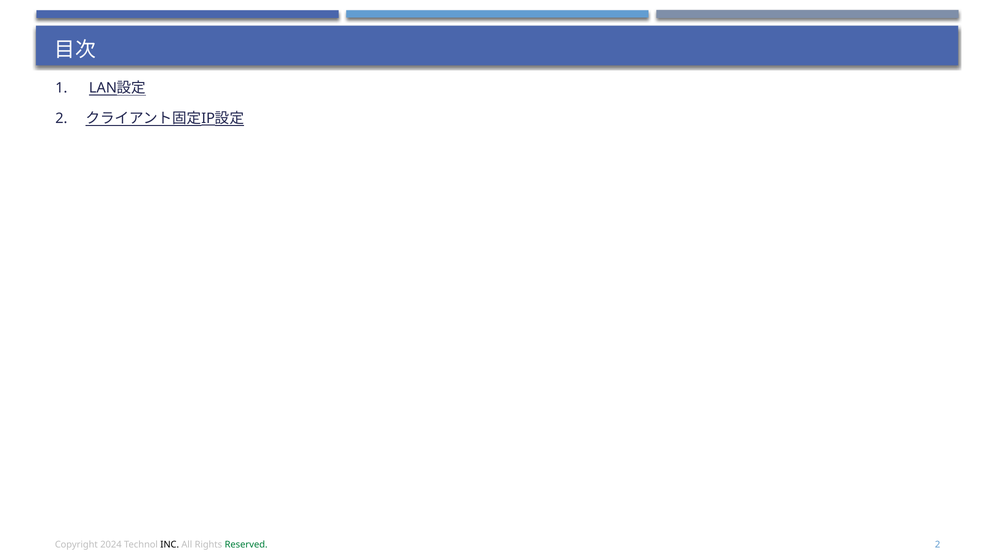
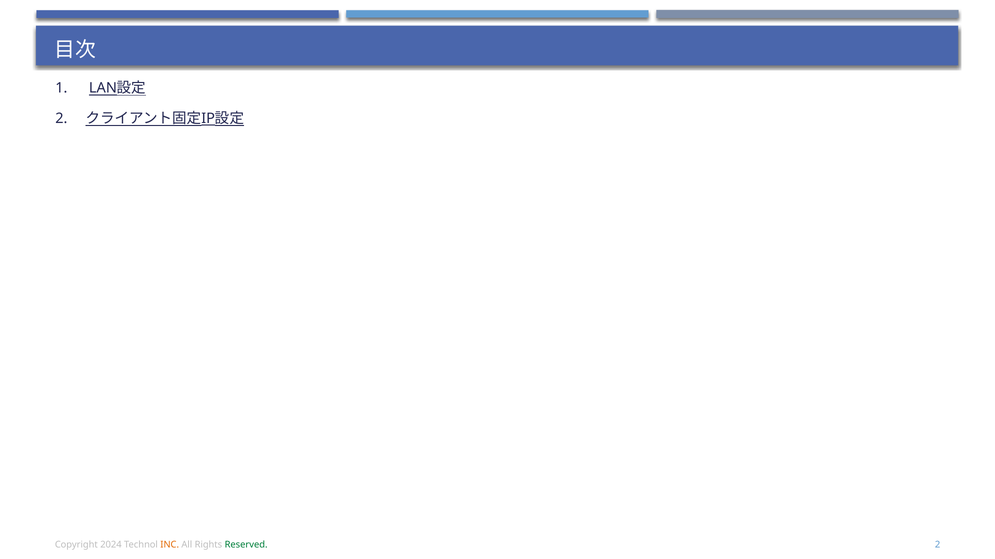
INC colour: black -> orange (170, 545)
